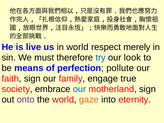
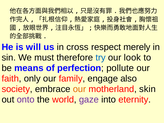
live: live -> will (33, 47)
in world: world -> cross (77, 47)
faith sign: sign -> only (32, 79)
true: true -> also (129, 79)
our colour: blue -> orange (80, 89)
motherland sign: sign -> skin (147, 89)
gaze colour: orange -> purple (89, 99)
